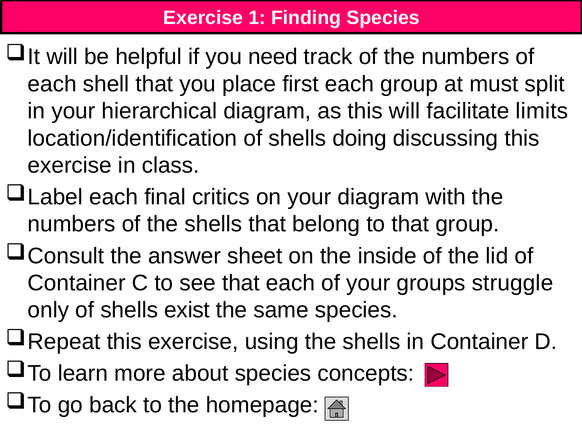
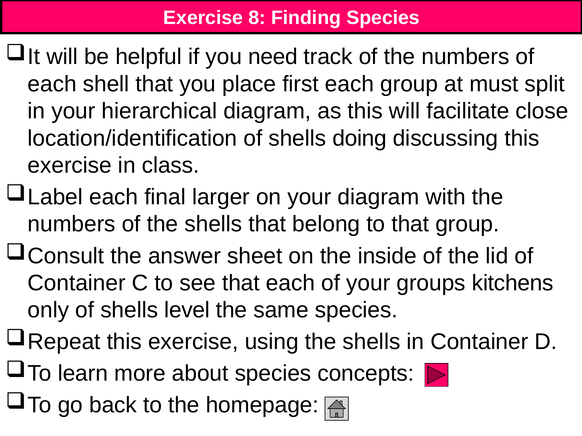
1: 1 -> 8 (257, 18)
limits: limits -> close (542, 111)
critics: critics -> larger (221, 197)
struggle: struggle -> kitchens (513, 283)
exist: exist -> level (187, 311)
